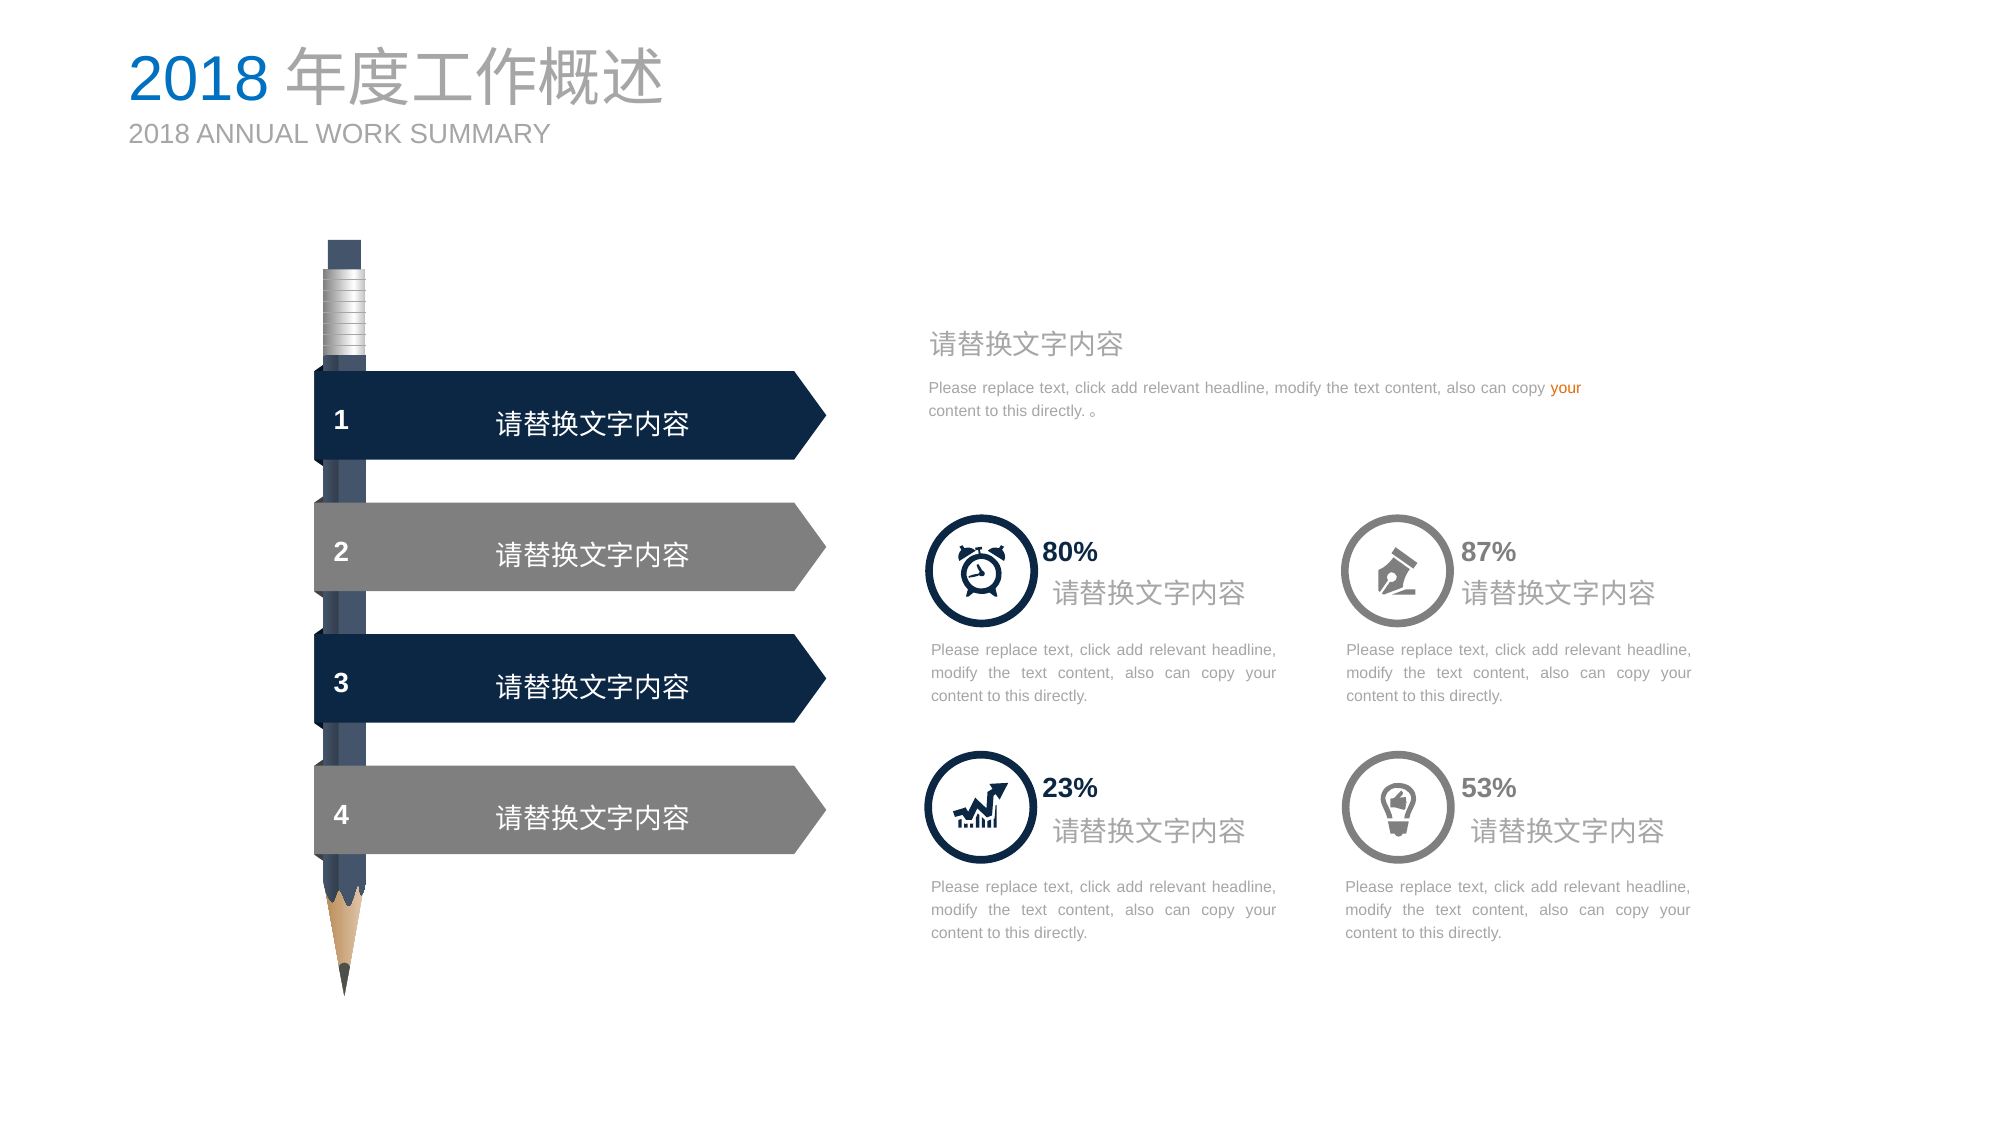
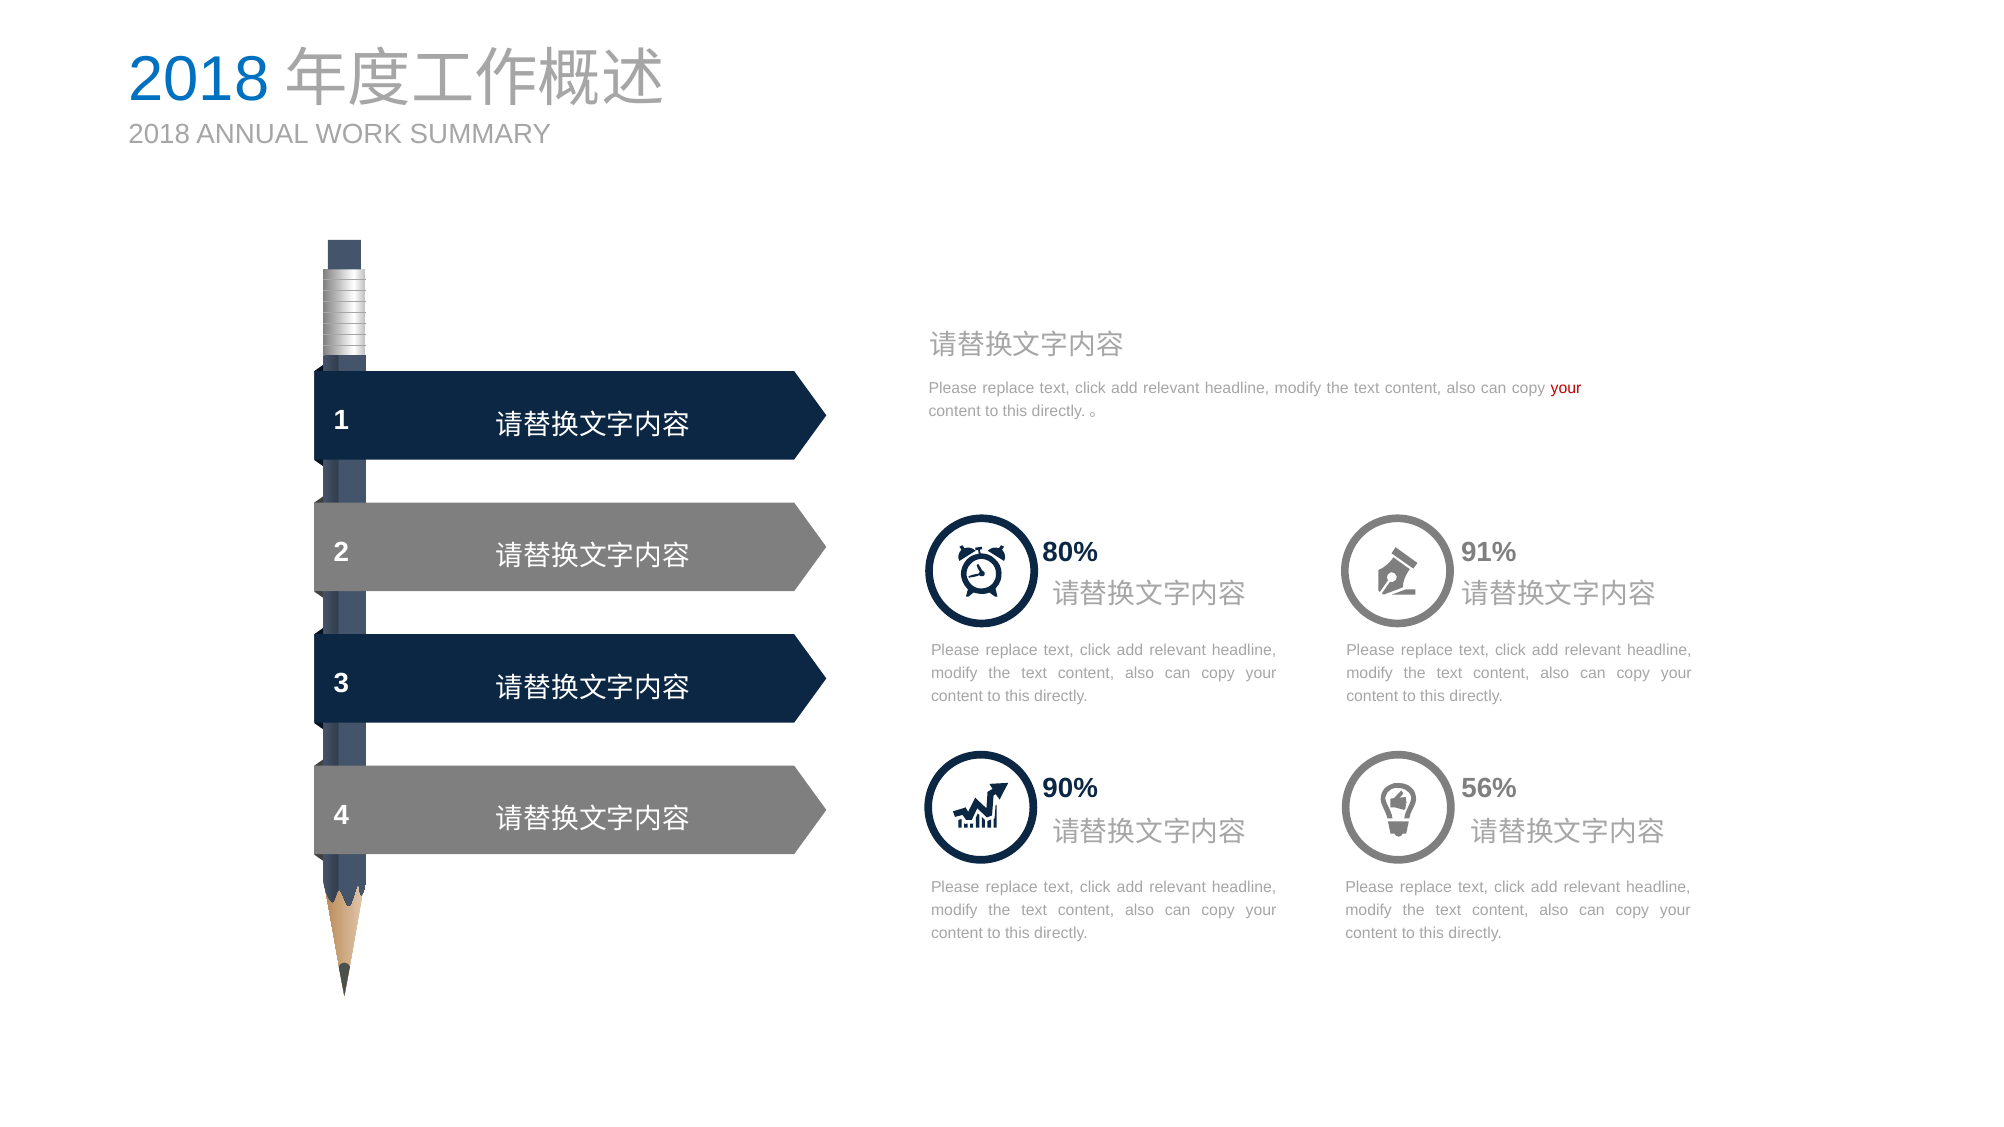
your colour: orange -> red (1566, 388)
87%: 87% -> 91% (1489, 553)
23%: 23% -> 90% (1070, 788)
53%: 53% -> 56% (1489, 788)
